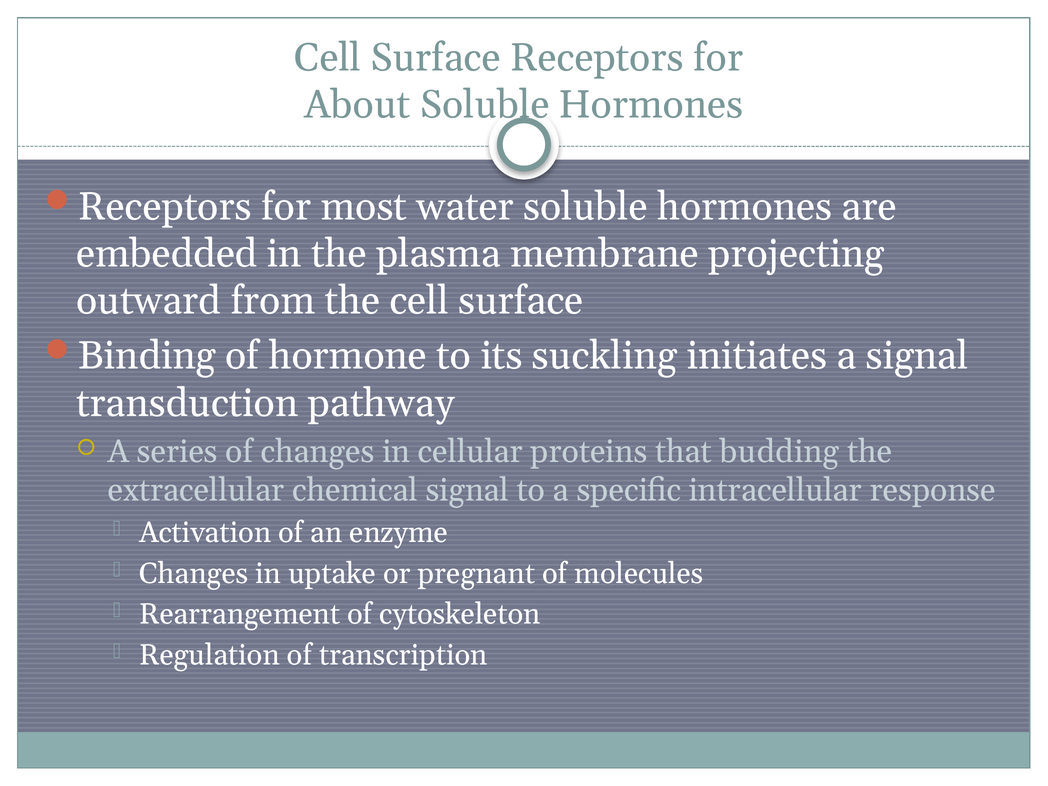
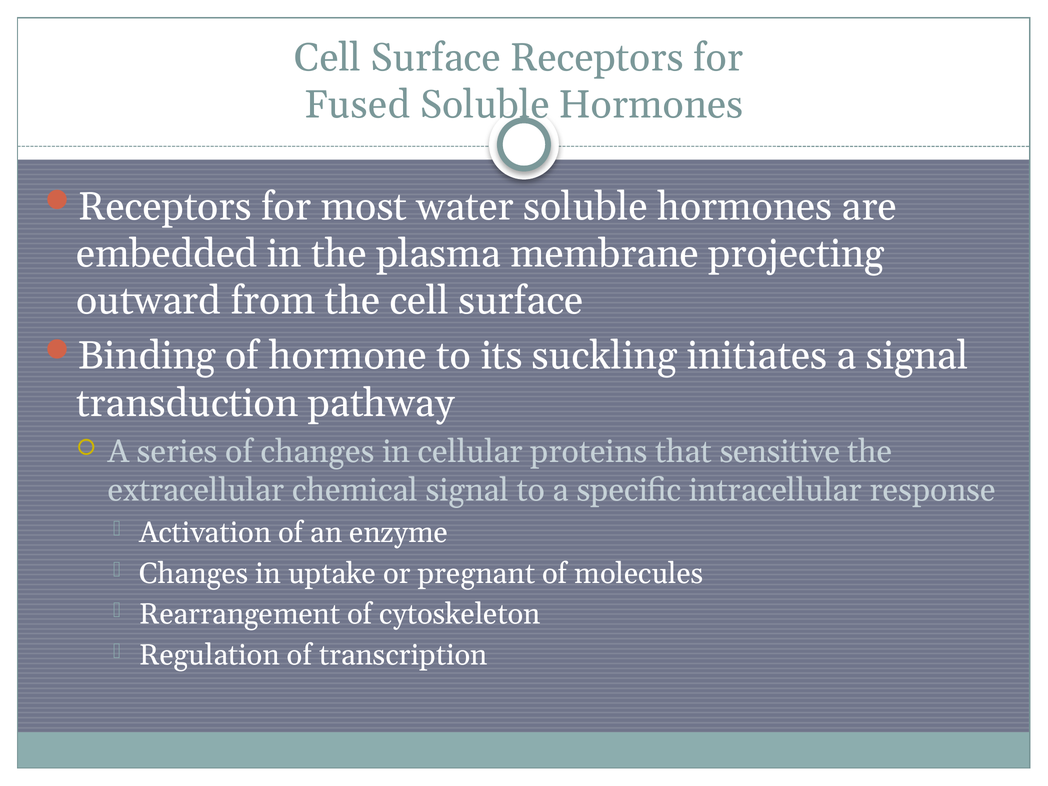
About: About -> Fused (357, 105)
budding: budding -> sensitive (780, 452)
